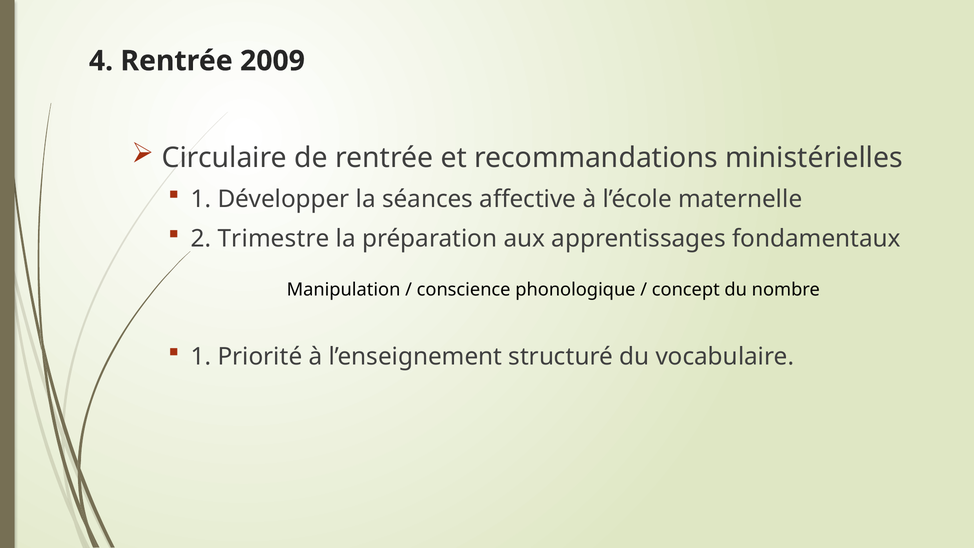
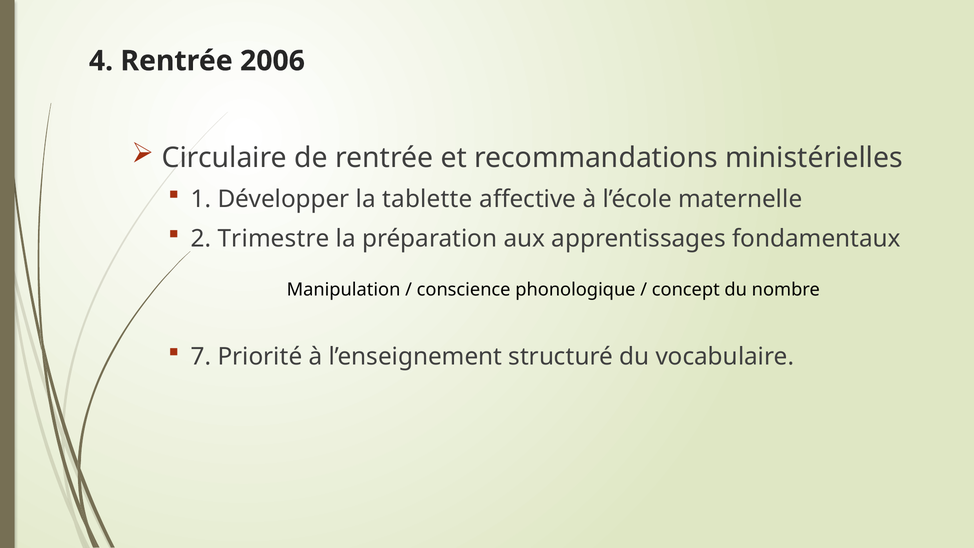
2009: 2009 -> 2006 (272, 61)
séances: séances -> tablette (427, 199)
1: 1 -> 7 (201, 357)
